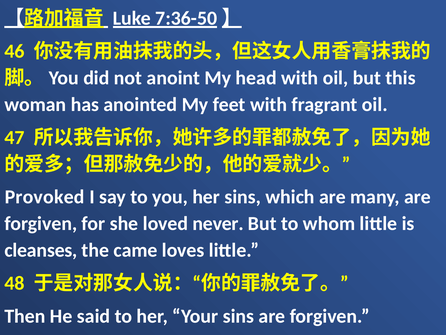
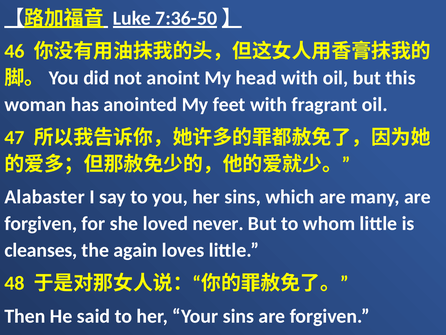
Provoked: Provoked -> Alabaster (45, 197)
came: came -> again (136, 250)
